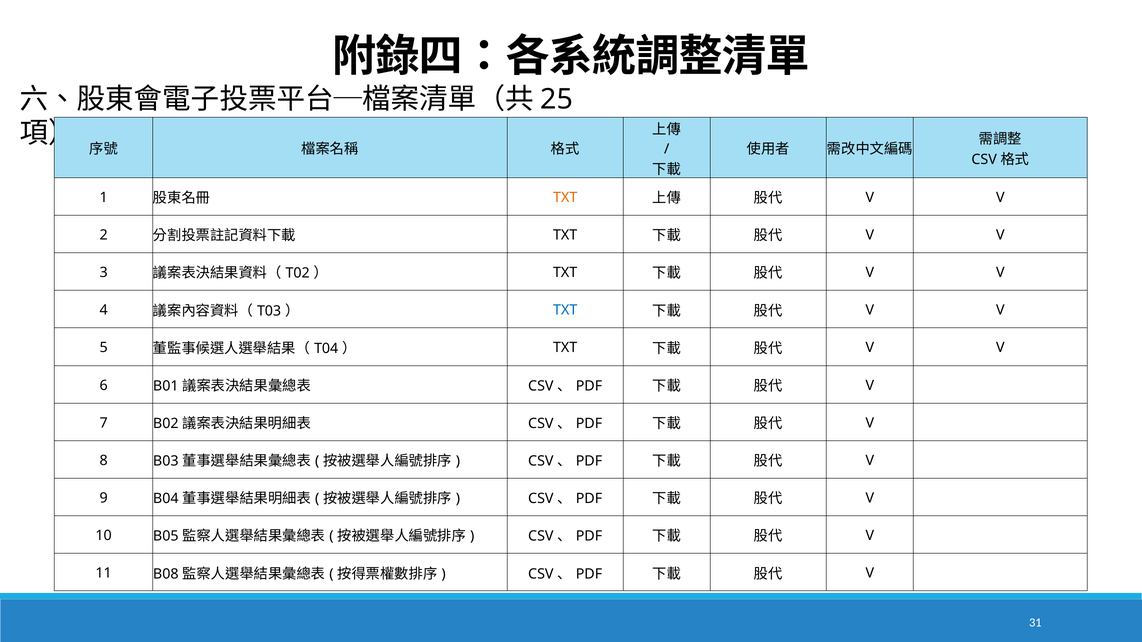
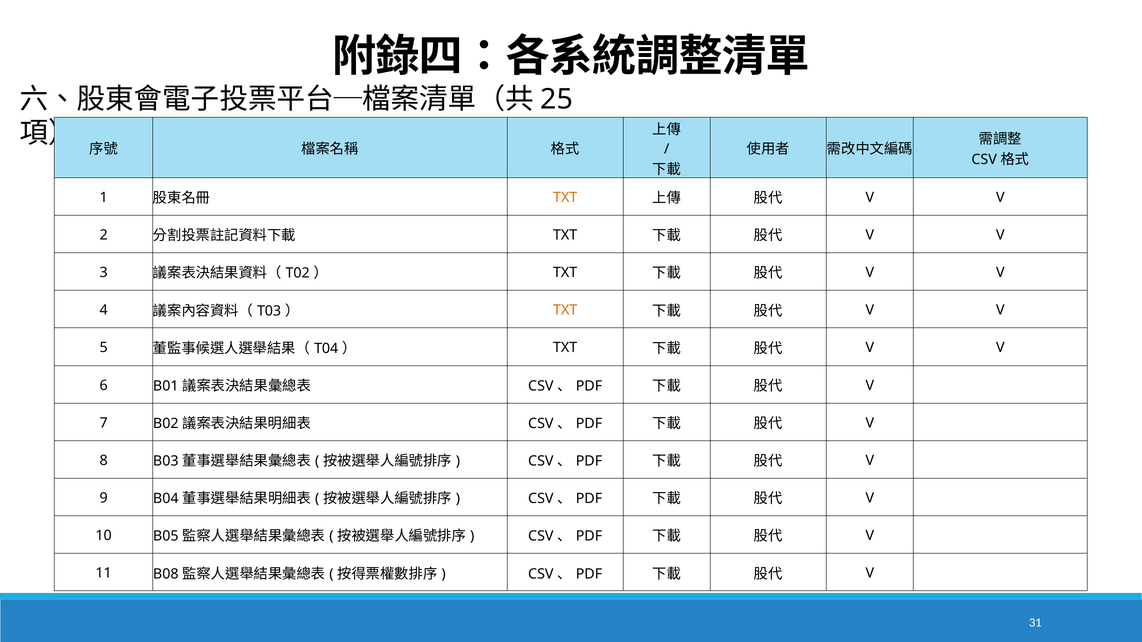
TXT colour: blue -> orange (565, 310)
